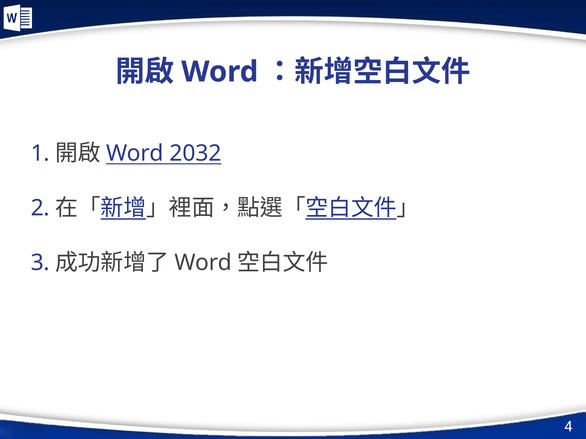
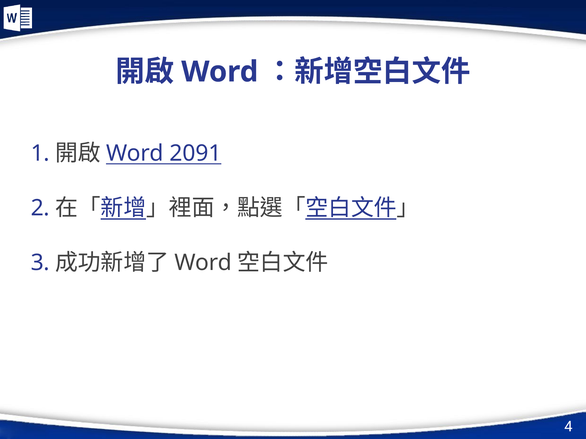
2032: 2032 -> 2091 (195, 154)
